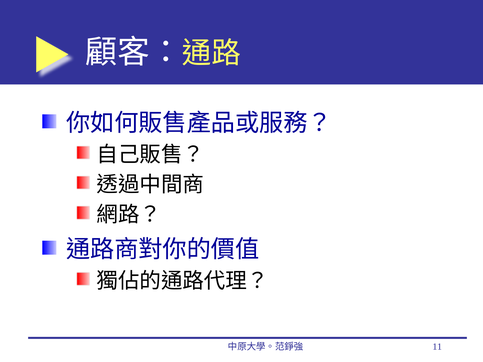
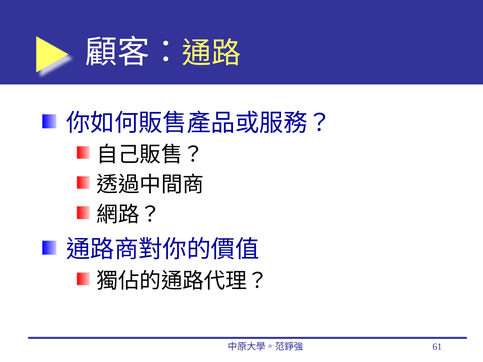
11: 11 -> 61 (437, 347)
